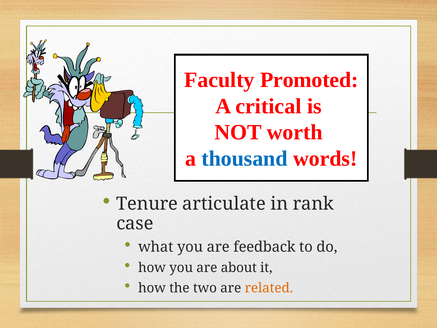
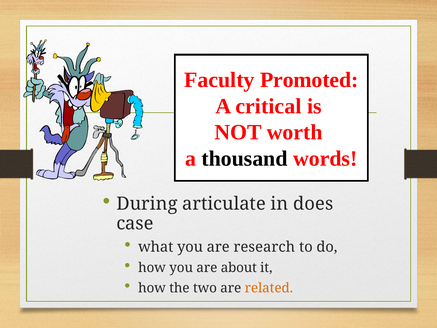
thousand colour: blue -> black (245, 159)
Tenure: Tenure -> During (147, 204)
rank: rank -> does (313, 204)
feedback: feedback -> research (264, 247)
